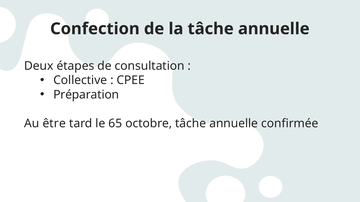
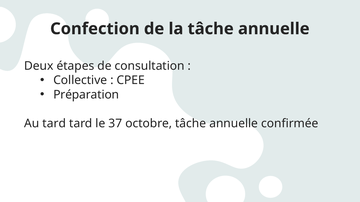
Au être: être -> tard (54, 124)
65: 65 -> 37 (115, 124)
